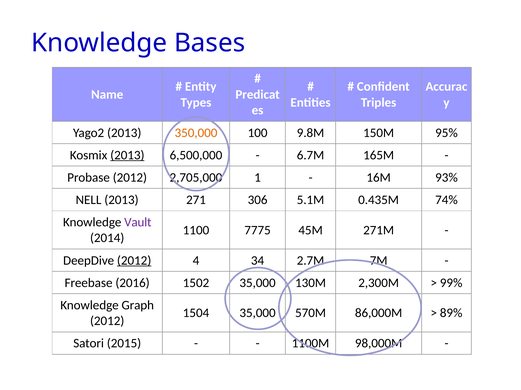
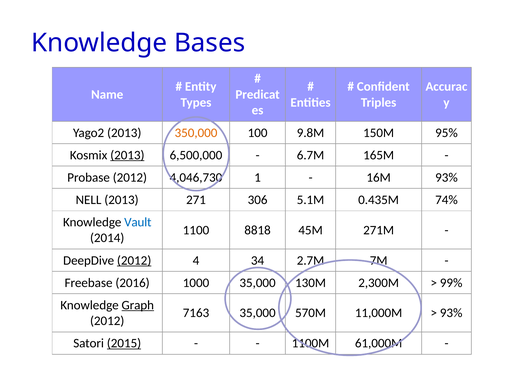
2,705,000: 2,705,000 -> 4,046,730 (196, 178)
Vault colour: purple -> blue (138, 223)
7775: 7775 -> 8818 (258, 231)
1502: 1502 -> 1000 (196, 283)
Graph underline: none -> present (138, 306)
1504: 1504 -> 7163 (196, 314)
86,000M: 86,000M -> 11,000M (379, 314)
89%: 89% -> 93% (451, 314)
2015 underline: none -> present (124, 344)
98,000M: 98,000M -> 61,000M (379, 344)
